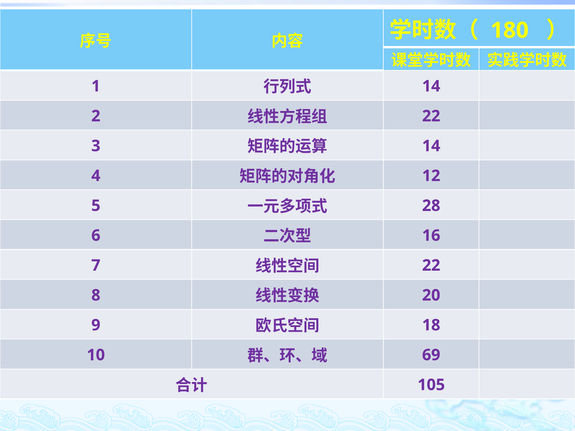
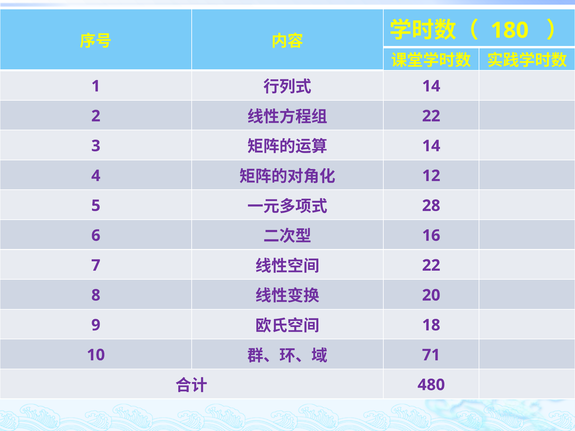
69: 69 -> 71 (431, 355)
105: 105 -> 480 (431, 385)
